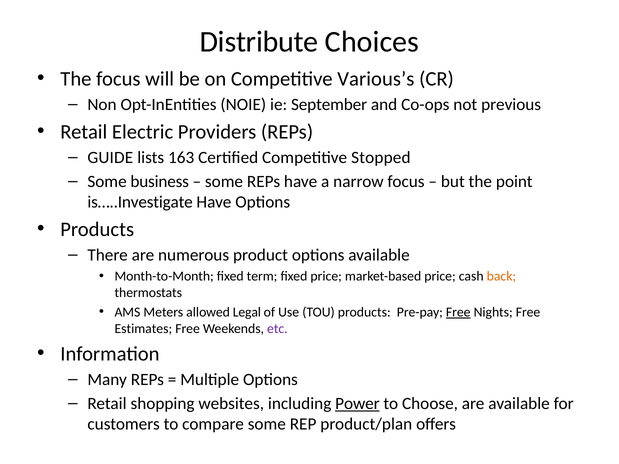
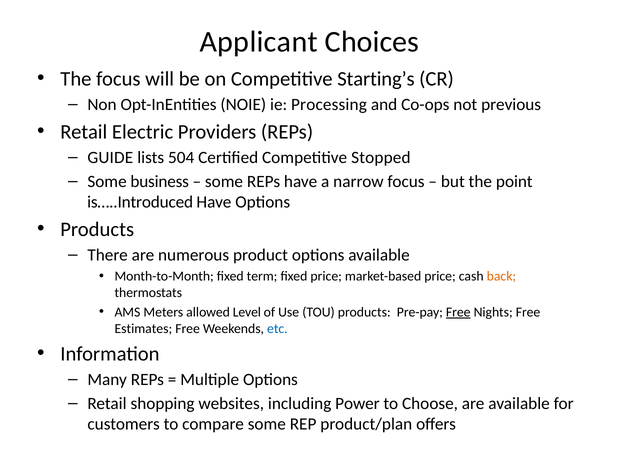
Distribute: Distribute -> Applicant (259, 42)
Various’s: Various’s -> Starting’s (376, 79)
September: September -> Processing (329, 105)
163: 163 -> 504 (181, 158)
is…..Investigate: is…..Investigate -> is…..Introduced (140, 202)
Legal: Legal -> Level (247, 312)
etc colour: purple -> blue (277, 329)
Power underline: present -> none (357, 404)
